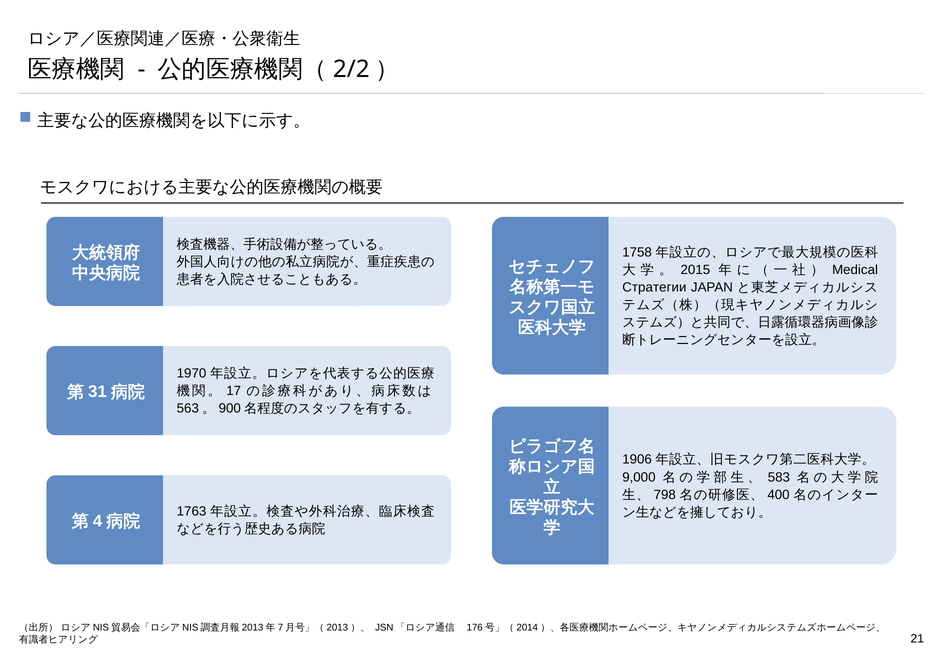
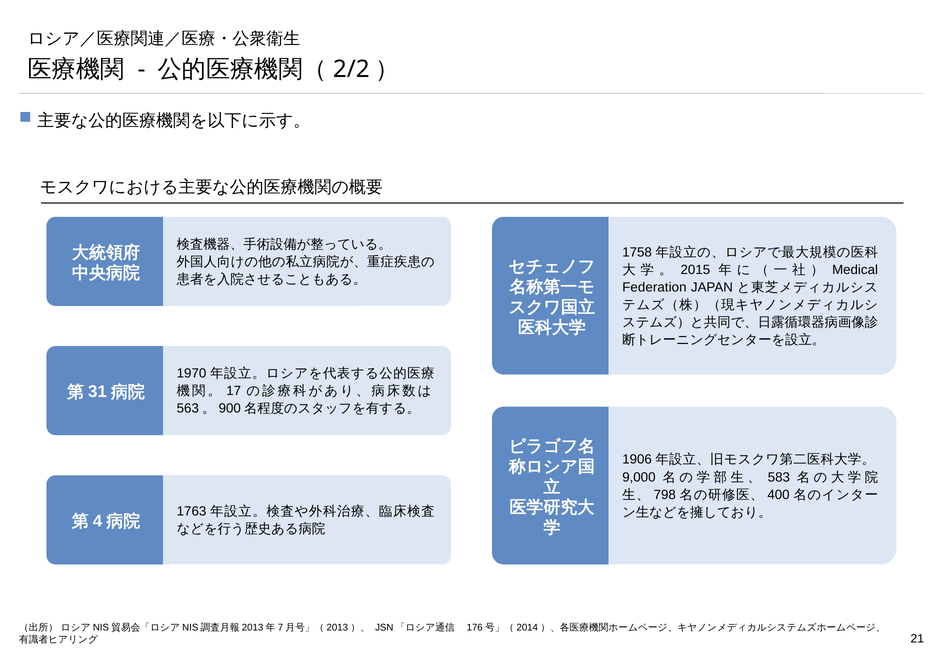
Стратегии: Стратегии -> Federation (654, 287)
